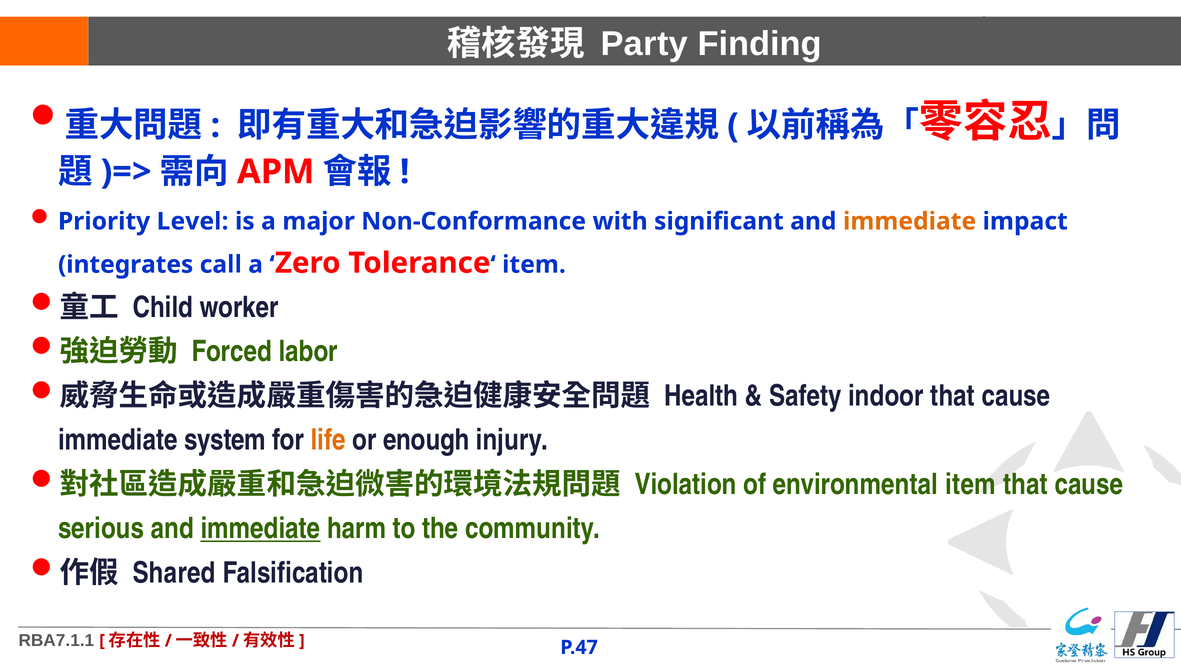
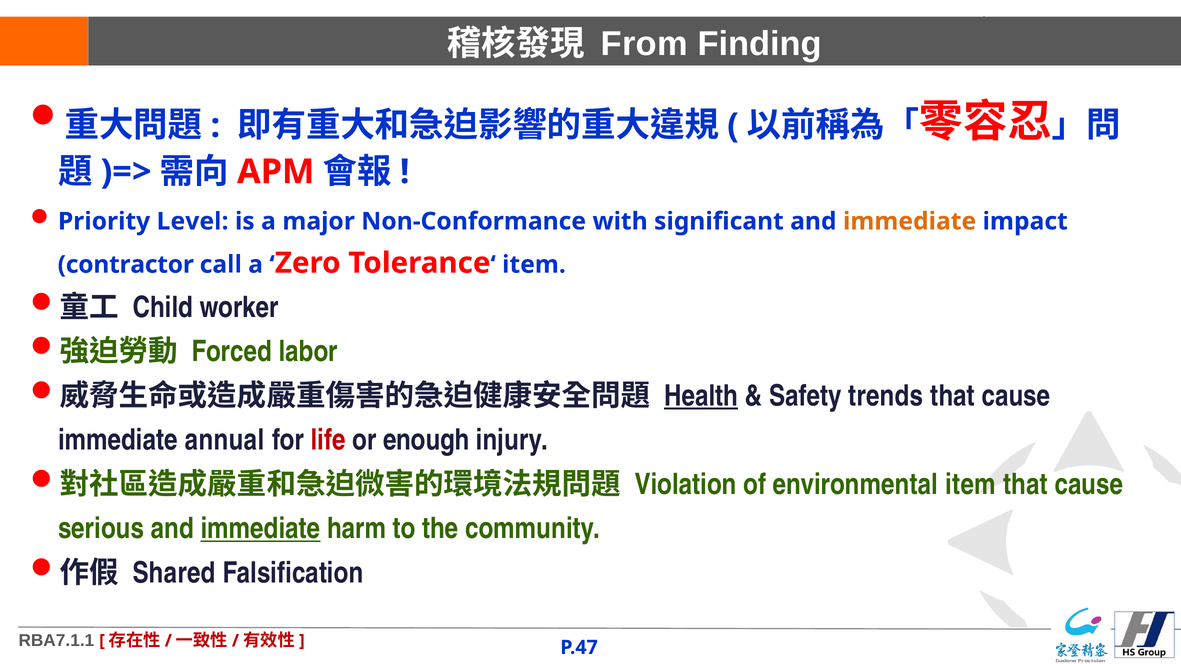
Party: Party -> From (644, 44)
integrates: integrates -> contractor (126, 265)
Health underline: none -> present (701, 396)
indoor: indoor -> trends (886, 396)
system: system -> annual (225, 440)
life colour: orange -> red (328, 440)
